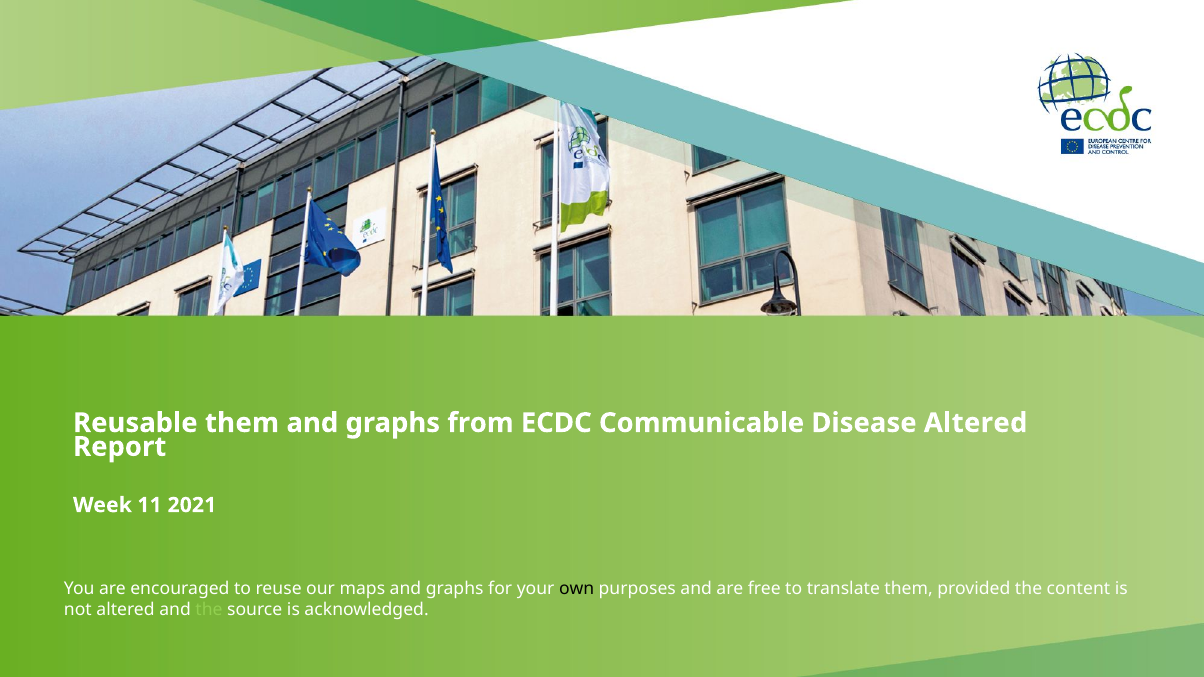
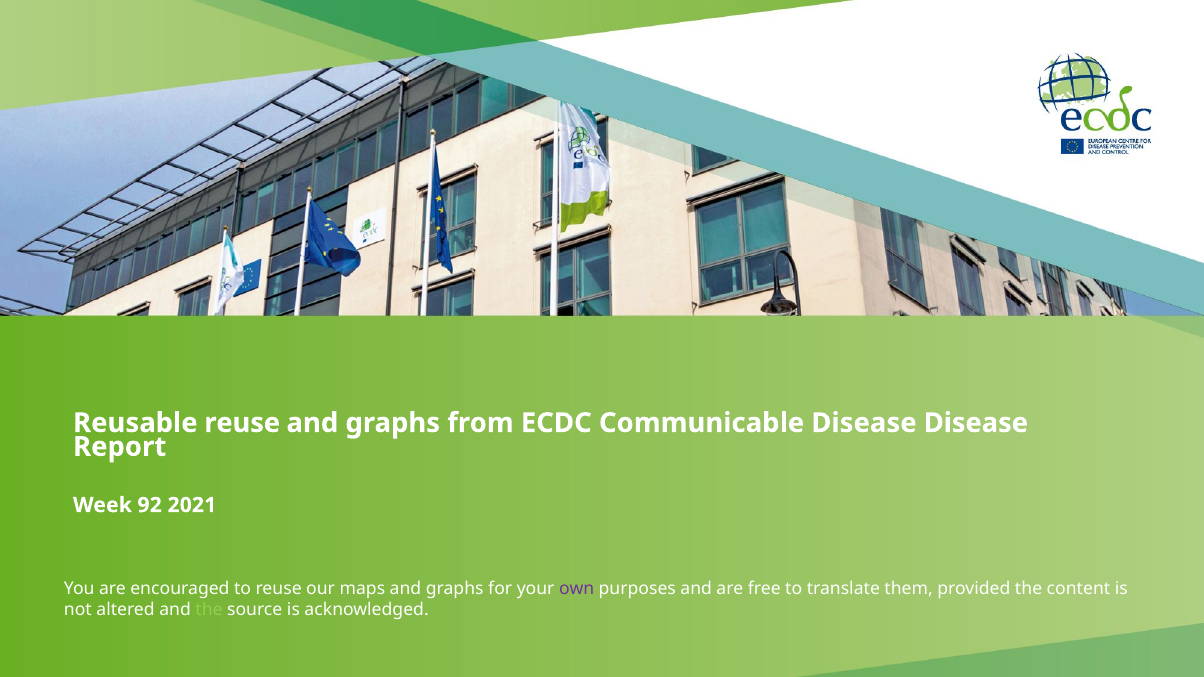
Reusable them: them -> reuse (242, 423)
Disease Altered: Altered -> Disease (976, 423)
11: 11 -> 92 (150, 505)
own colour: black -> purple (577, 589)
